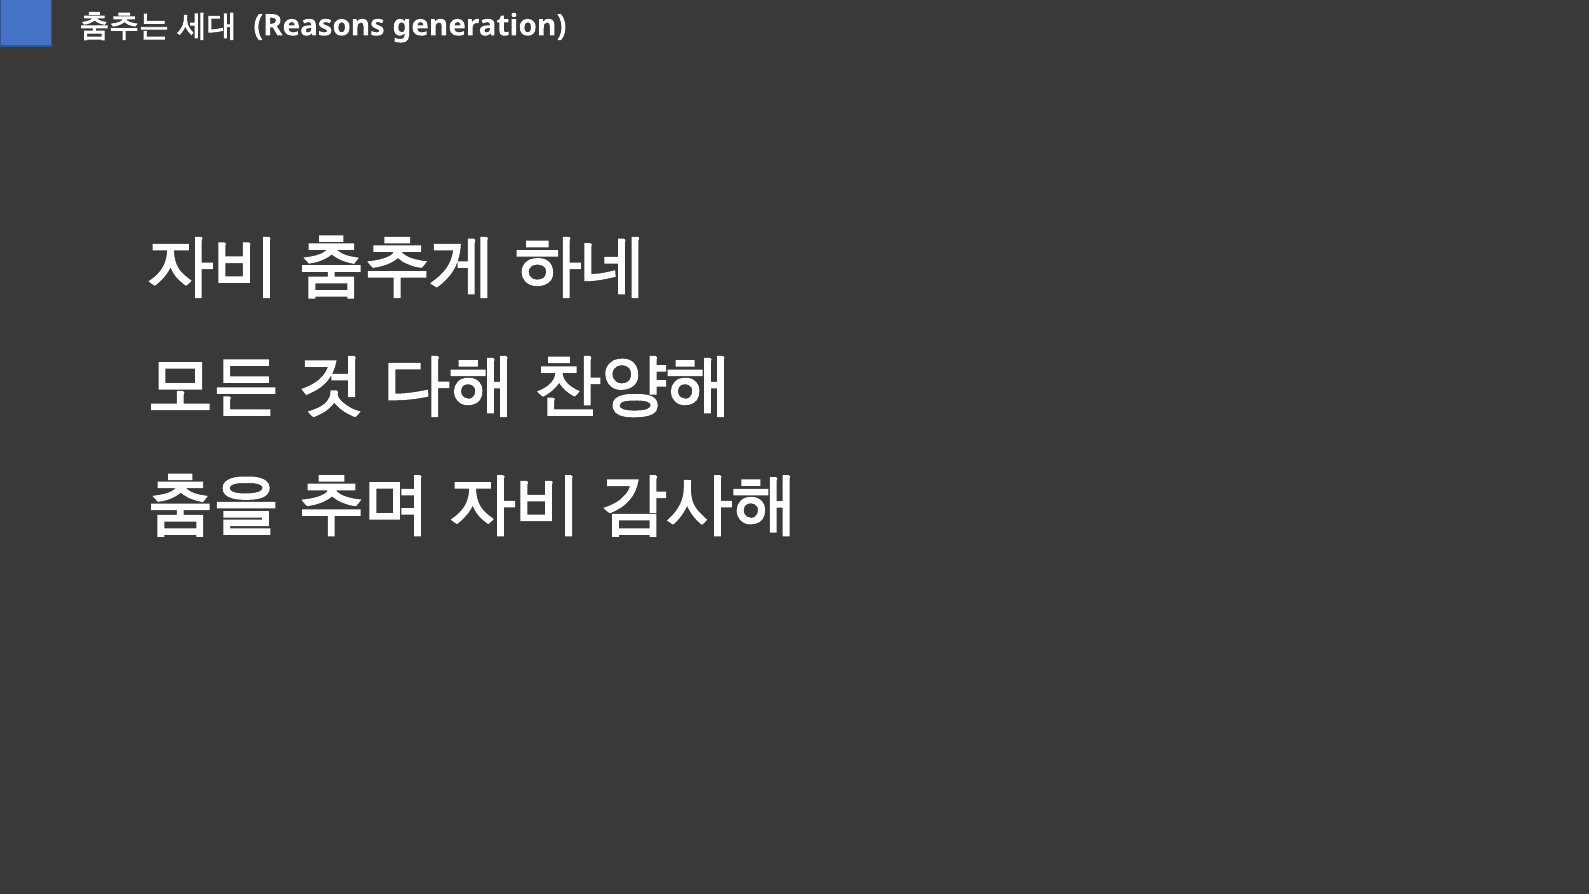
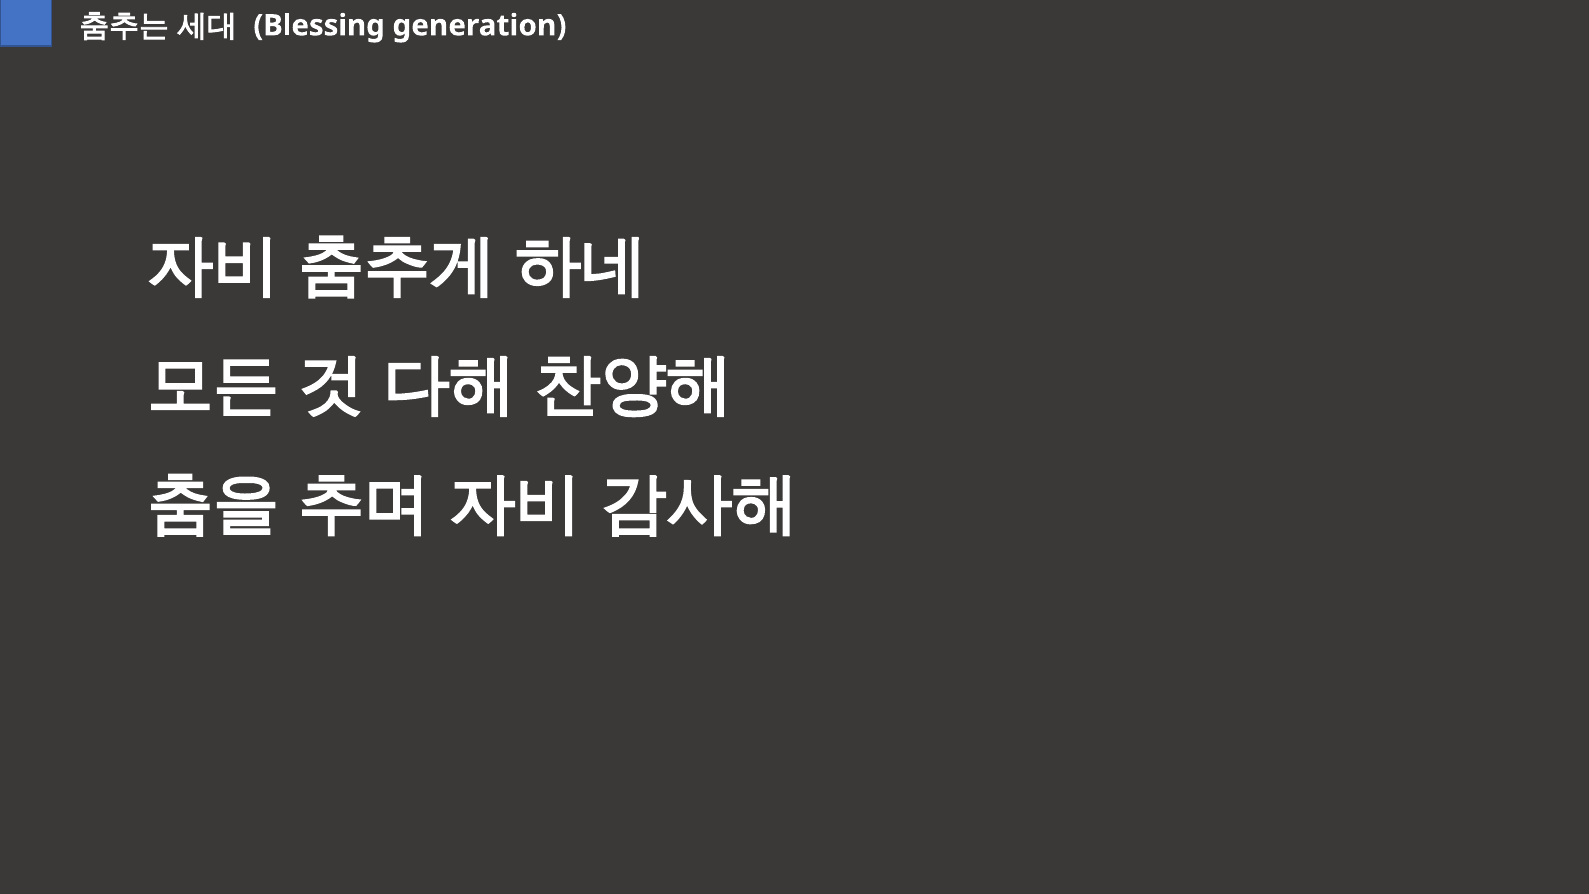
Reasons: Reasons -> Blessing (319, 26)
